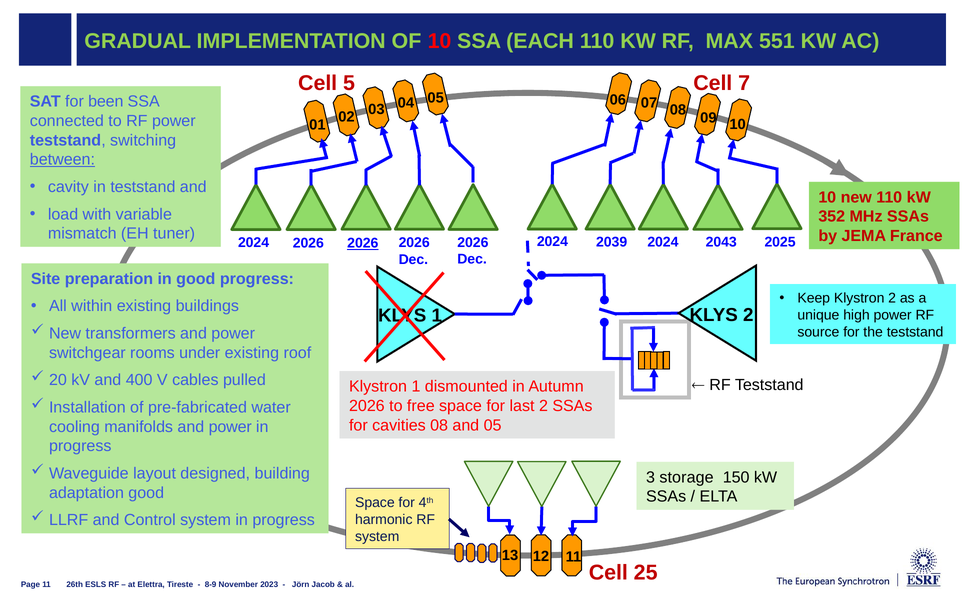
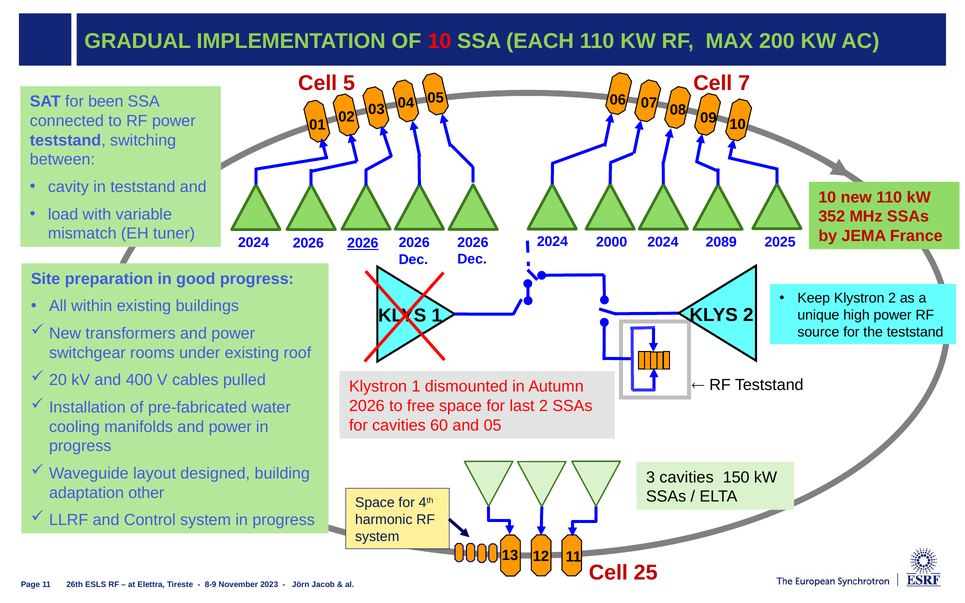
551: 551 -> 200 (777, 41)
between underline: present -> none (62, 160)
2043: 2043 -> 2089 (721, 242)
2039: 2039 -> 2000 (612, 242)
cavities 08: 08 -> 60 (439, 425)
3 storage: storage -> cavities (687, 477)
adaptation good: good -> other (146, 493)
